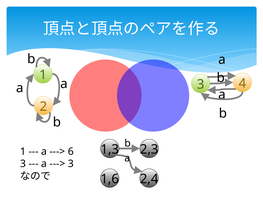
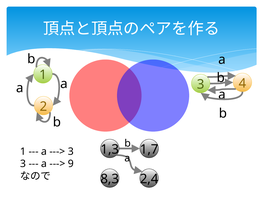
2,3: 2,3 -> 1,7 (149, 150)
6: 6 -> 3 (71, 152)
3: 3 -> 9 (71, 164)
1,6: 1,6 -> 8,3 (110, 179)
